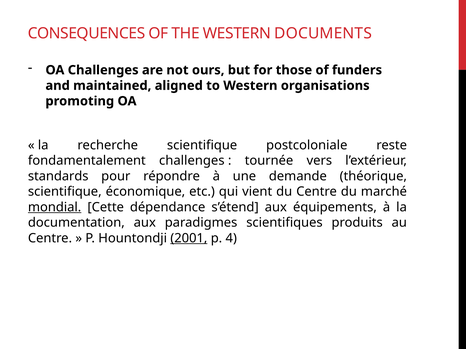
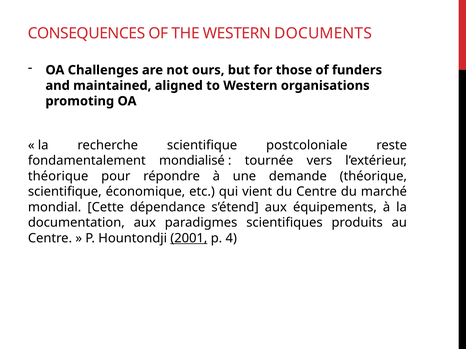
fondamentalement challenges: challenges -> mondialisé (192, 161)
standards: standards -> théorique (58, 176)
mondial underline: present -> none (55, 207)
